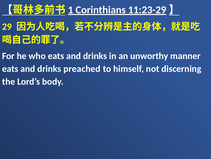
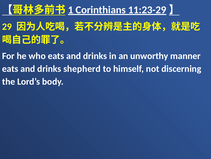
preached: preached -> shepherd (82, 68)
